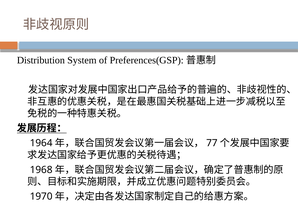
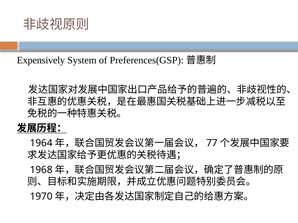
Distribution: Distribution -> Expensively (41, 60)
